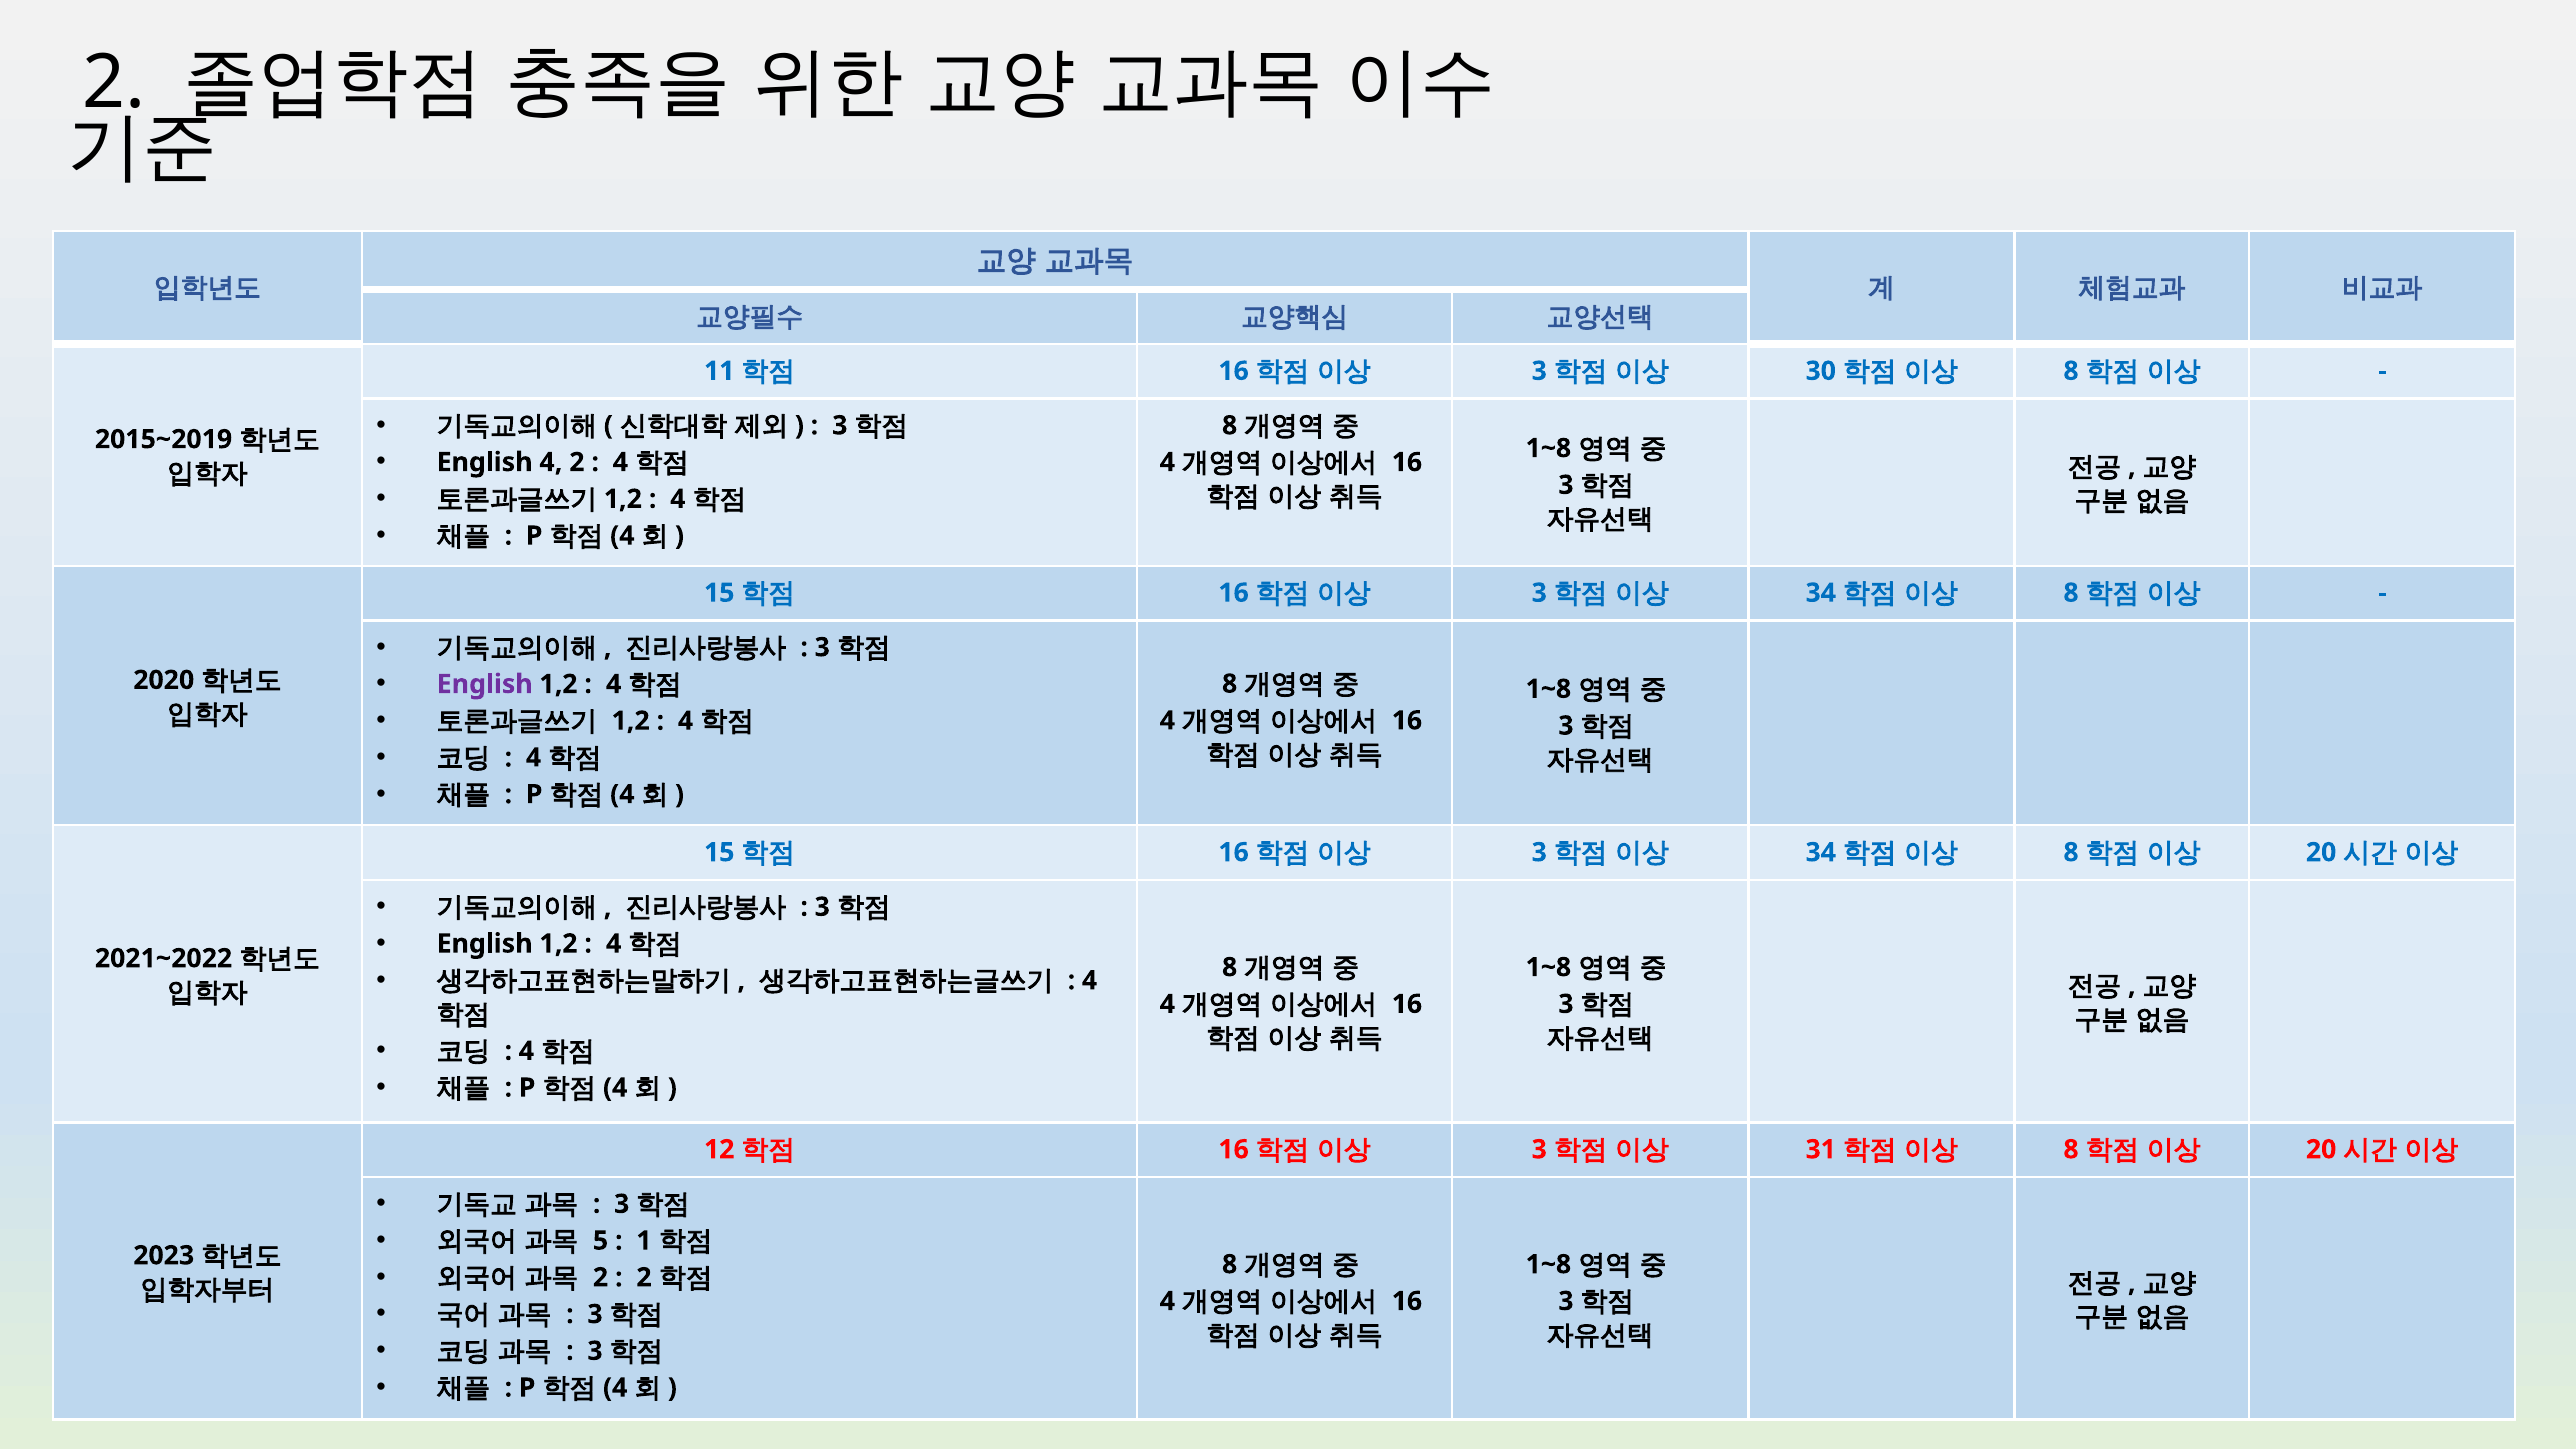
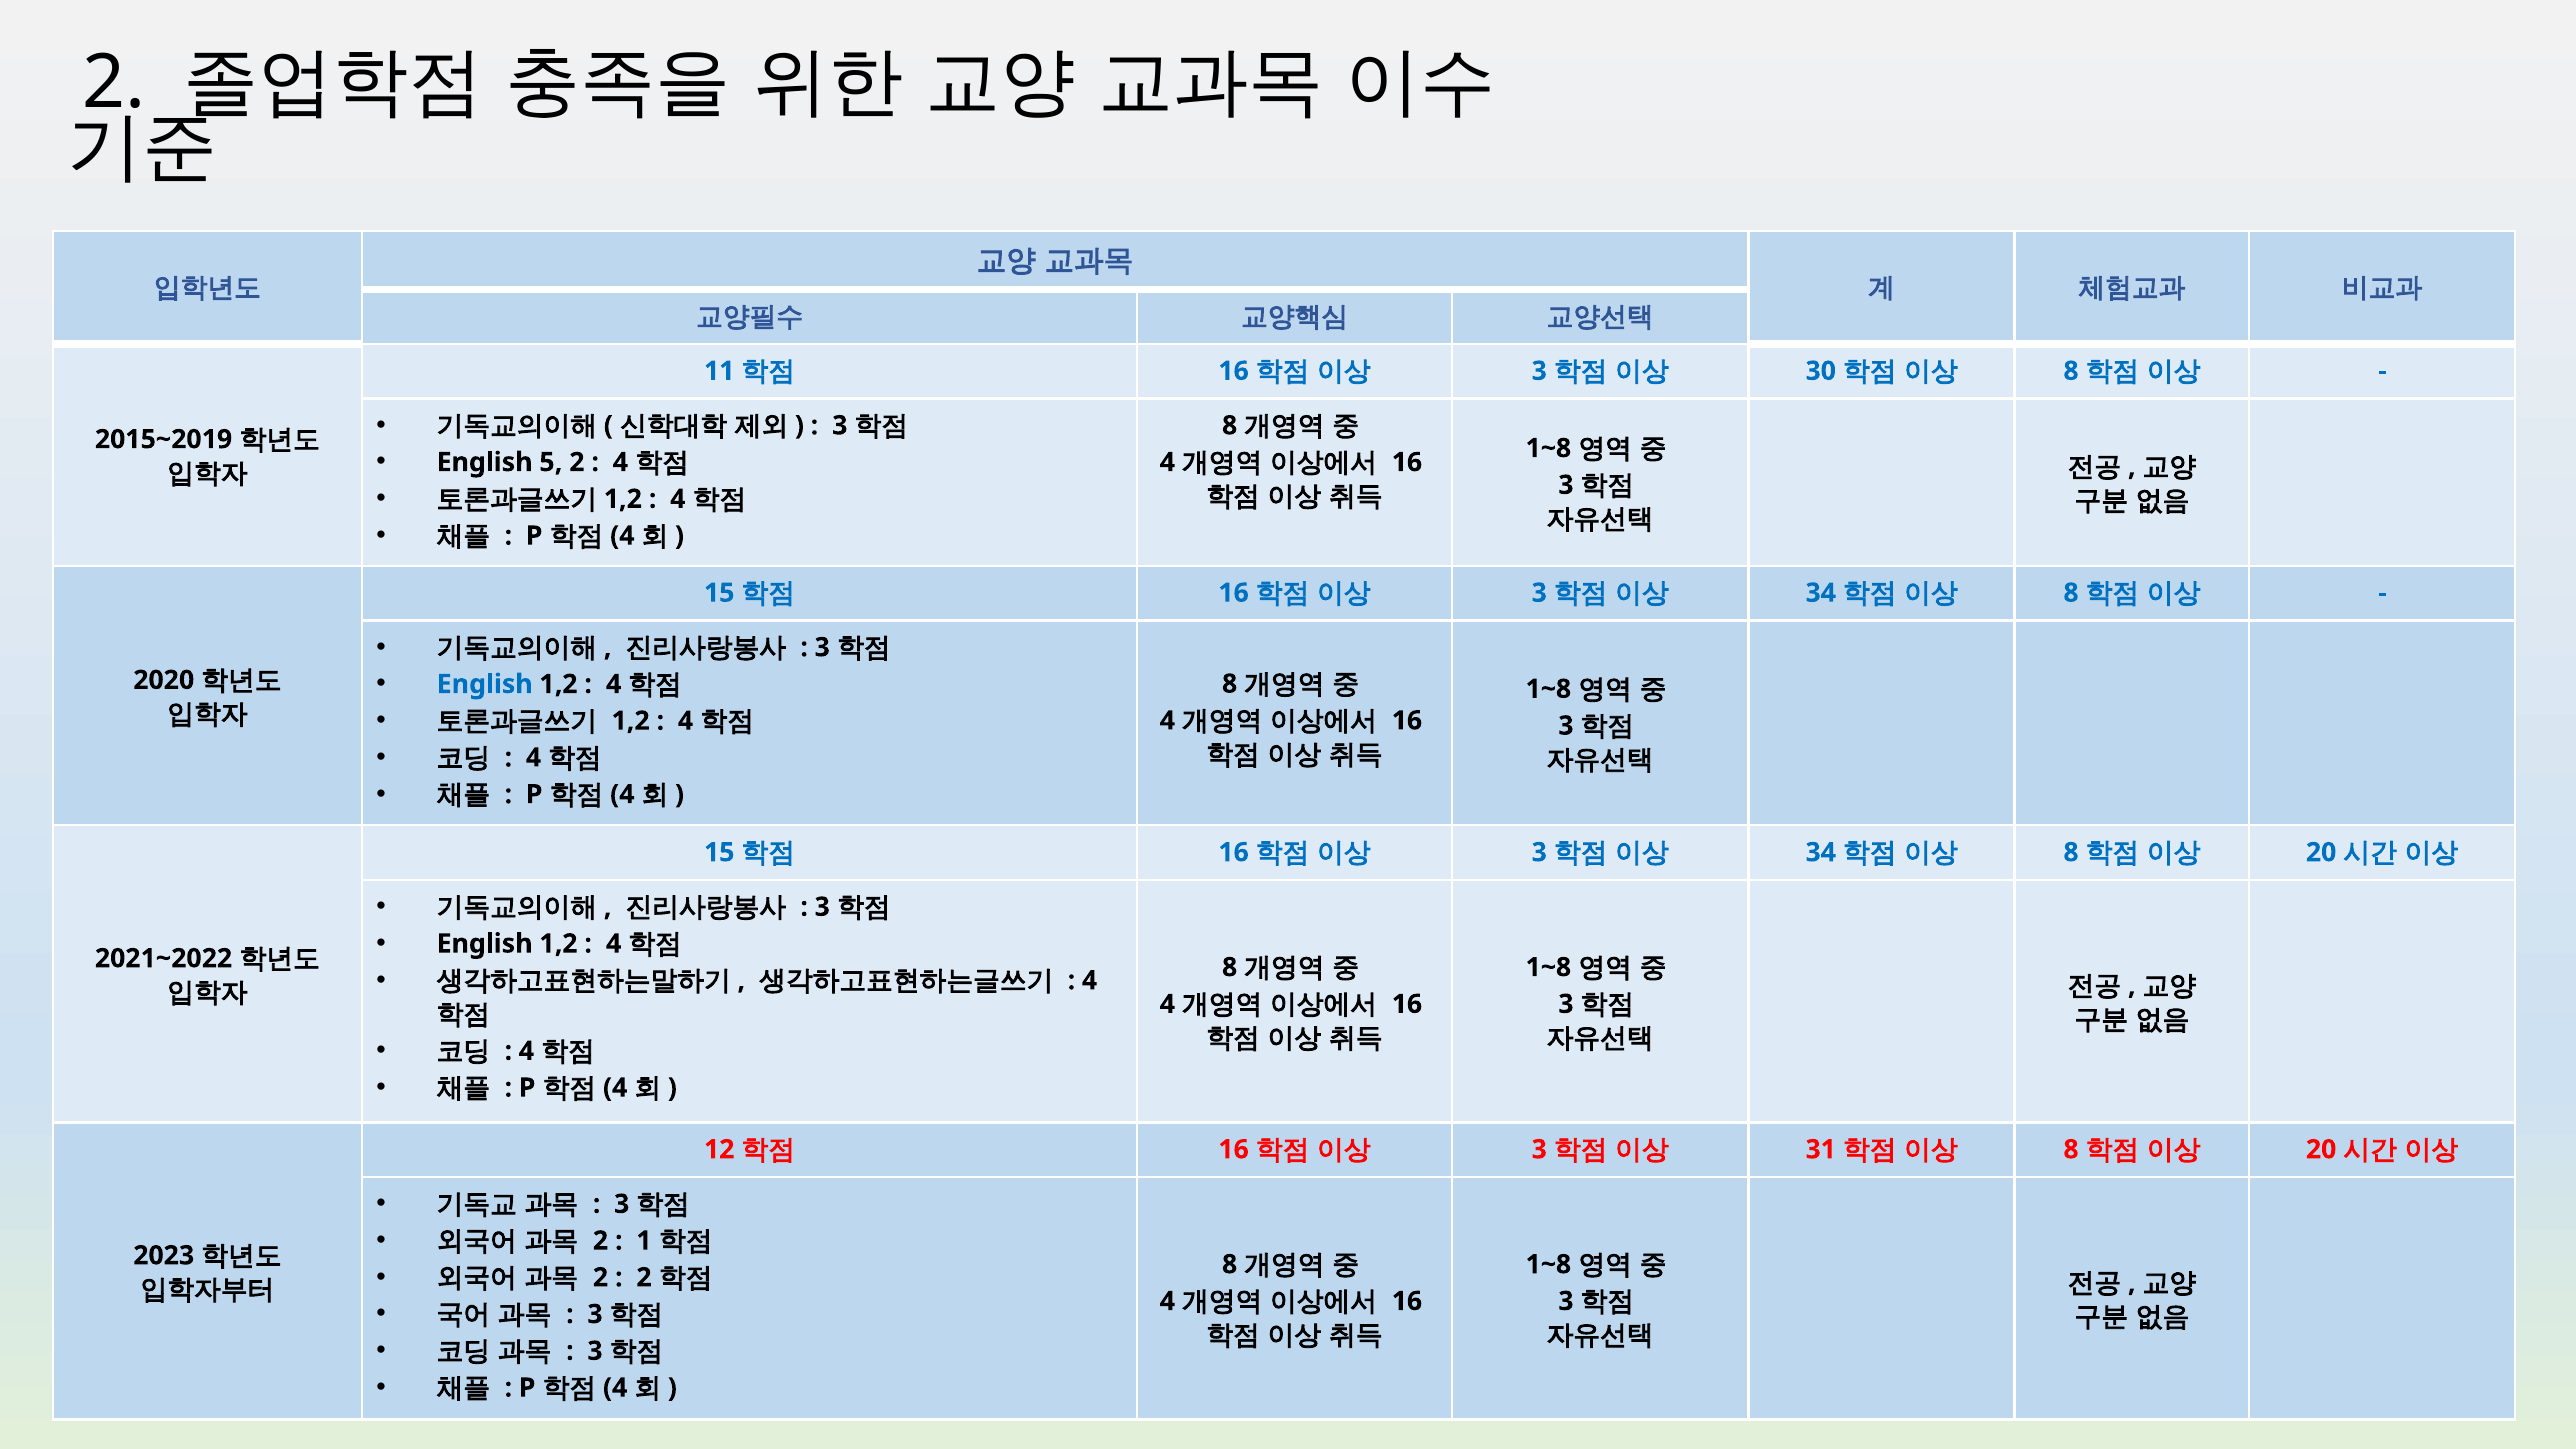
English 4: 4 -> 5 (551, 462)
English colour: purple -> blue (485, 684)
5: 5 -> 2 (601, 1241)
